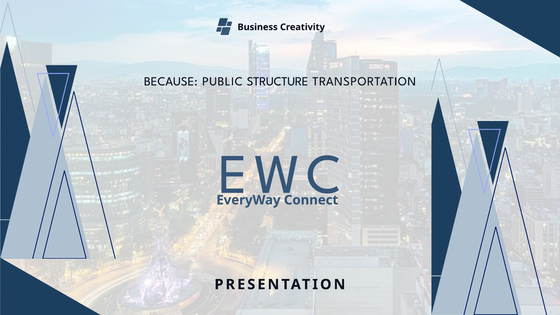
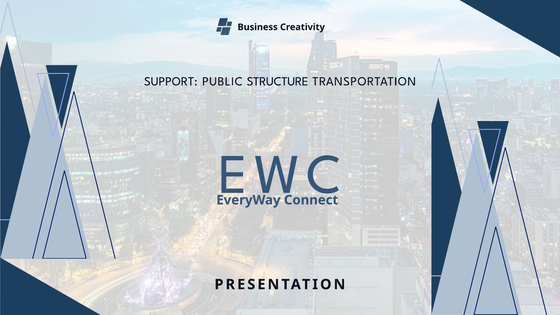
BECAUSE: BECAUSE -> SUPPORT (171, 81)
